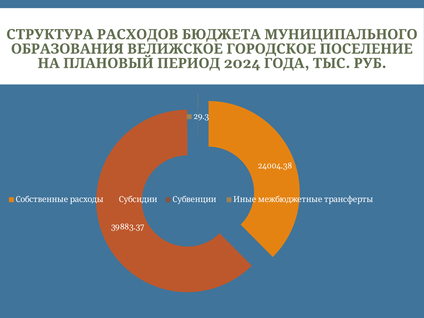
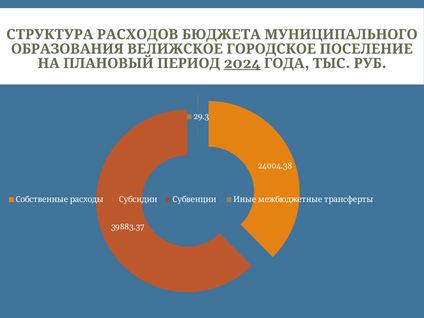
2024 underline: none -> present (242, 63)
